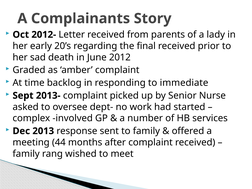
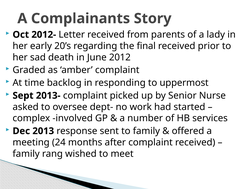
immediate: immediate -> uppermost (184, 83)
44: 44 -> 24 (59, 142)
